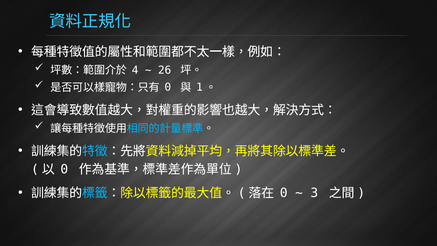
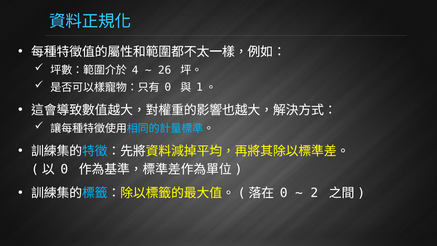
3: 3 -> 2 (314, 193)
